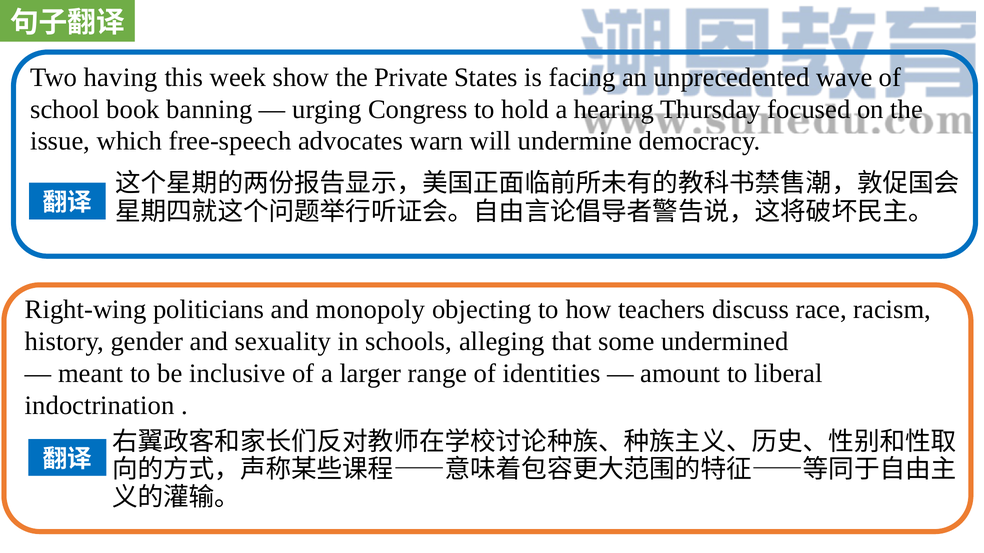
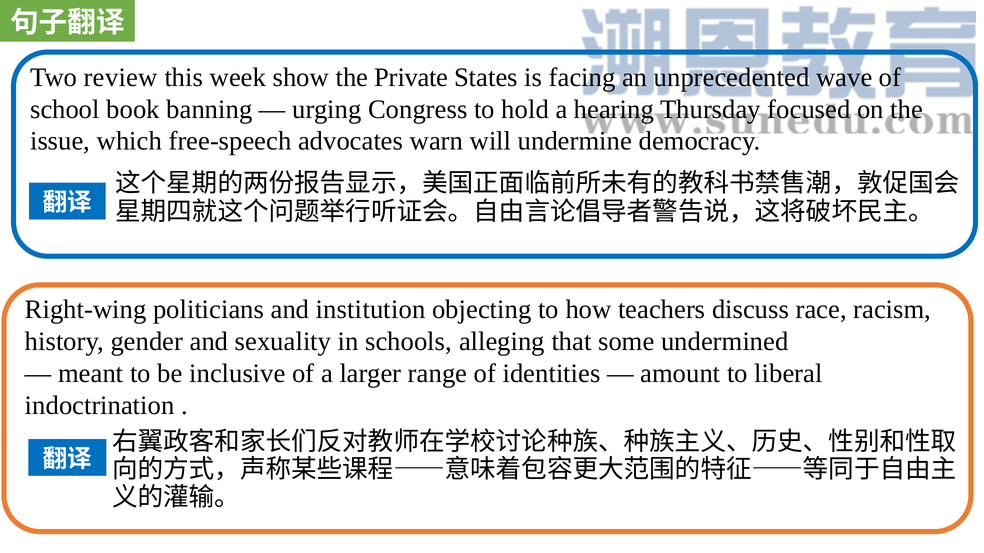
having: having -> review (121, 77)
monopoly: monopoly -> institution (371, 310)
